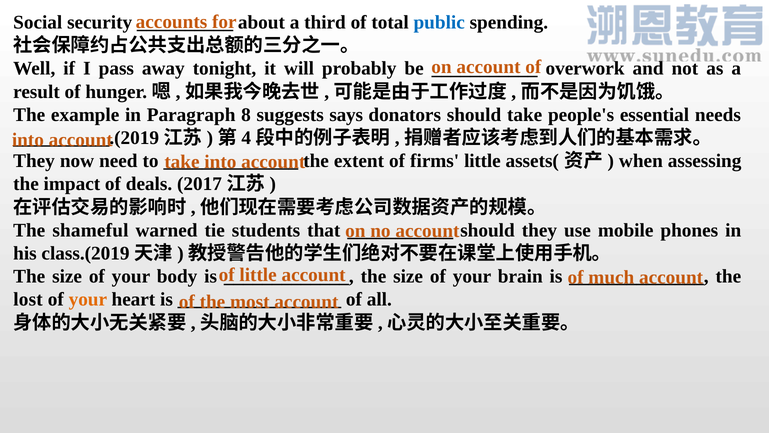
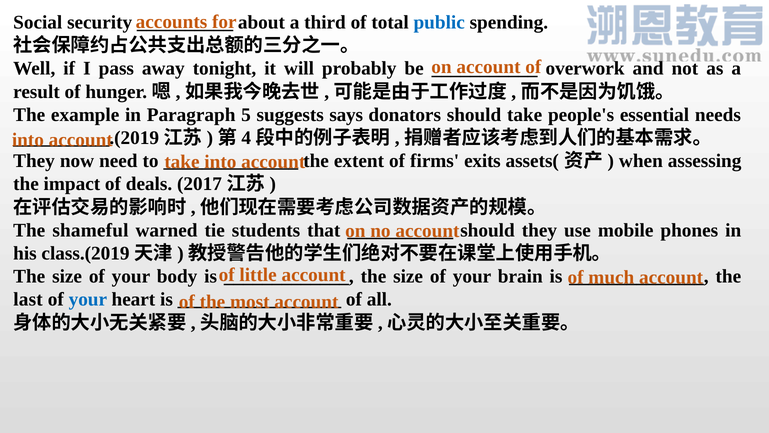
8: 8 -> 5 (246, 115)
firms little: little -> exits (482, 161)
lost: lost -> last (28, 299)
your colour: orange -> blue (88, 299)
